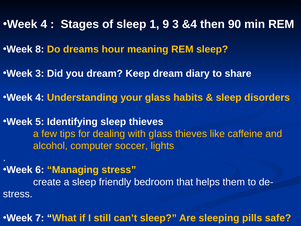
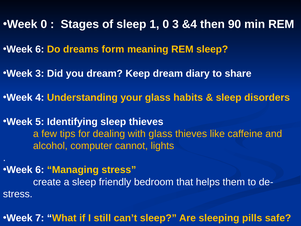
4: 4 -> 0 (44, 24)
1 9: 9 -> 0 (166, 24)
8: 8 -> 6 (40, 49)
hour: hour -> form (113, 49)
soccer: soccer -> cannot (131, 146)
